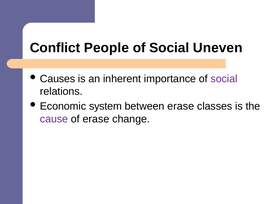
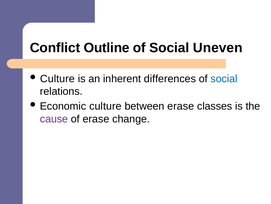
People: People -> Outline (107, 48)
Causes: Causes -> Culture (57, 78)
importance: importance -> differences (170, 78)
social colour: purple -> blue (224, 78)
Economic system: system -> culture (105, 106)
